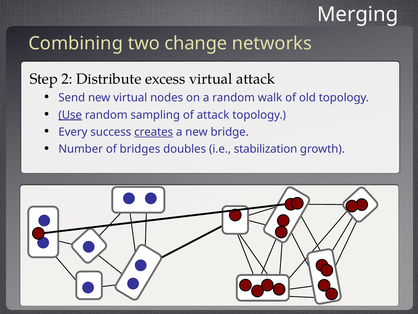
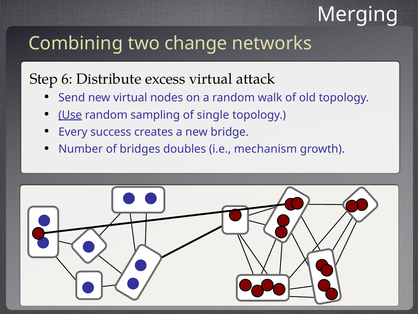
2: 2 -> 6 (67, 79)
of attack: attack -> single (213, 115)
creates underline: present -> none (154, 132)
stabilization: stabilization -> mechanism (265, 149)
